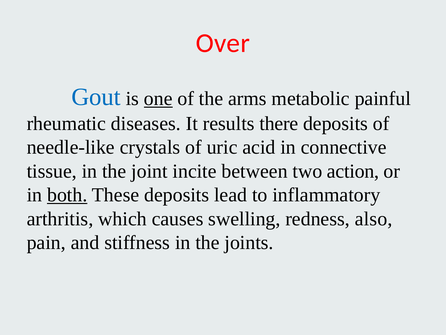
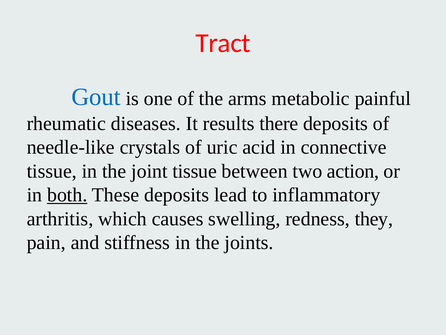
Over: Over -> Tract (223, 43)
one underline: present -> none (158, 99)
joint incite: incite -> tissue (195, 171)
also: also -> they (374, 218)
